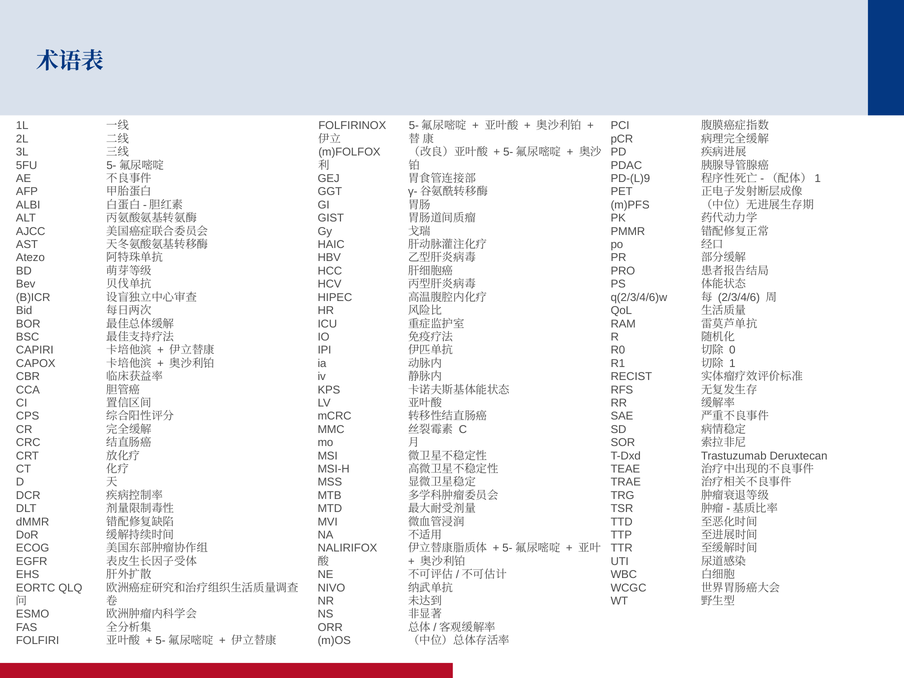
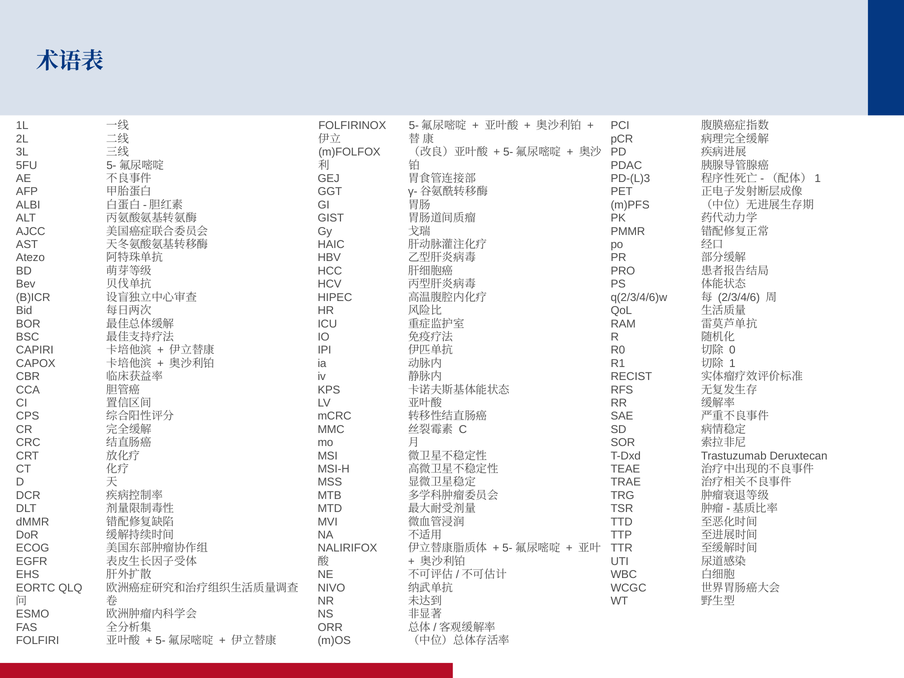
PD-(L)9: PD-(L)9 -> PD-(L)3 (630, 179)
